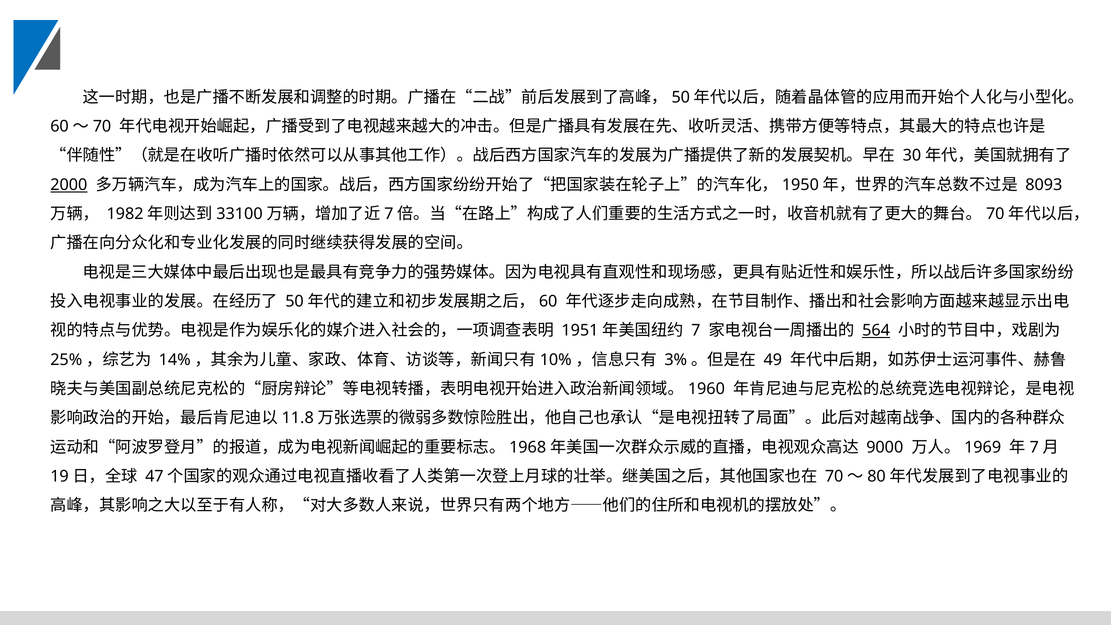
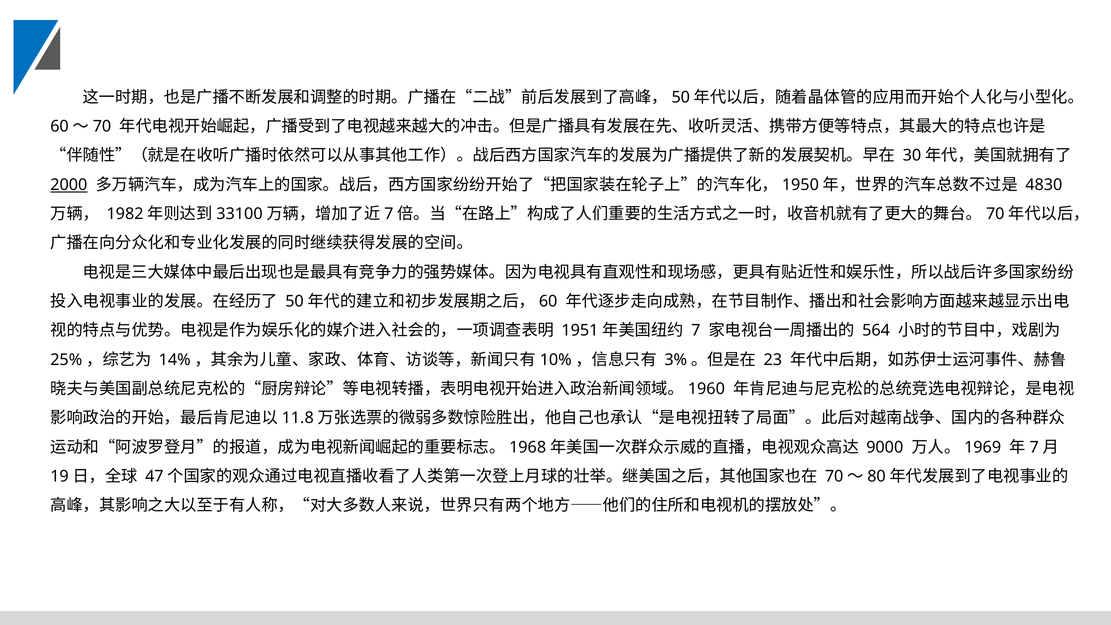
8093: 8093 -> 4830 (1044, 185)
564 underline: present -> none (876, 331)
49: 49 -> 23 (773, 360)
